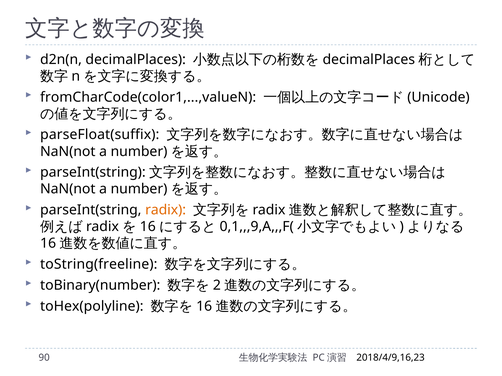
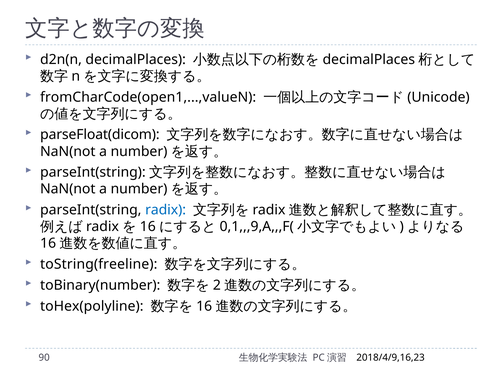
fromCharCode(color1,...,valueN: fromCharCode(color1,...,valueN -> fromCharCode(open1,...,valueN (148, 97)
parseFloat(suffix: parseFloat(suffix -> parseFloat(dicom (100, 135)
radix colour: orange -> blue (166, 210)
